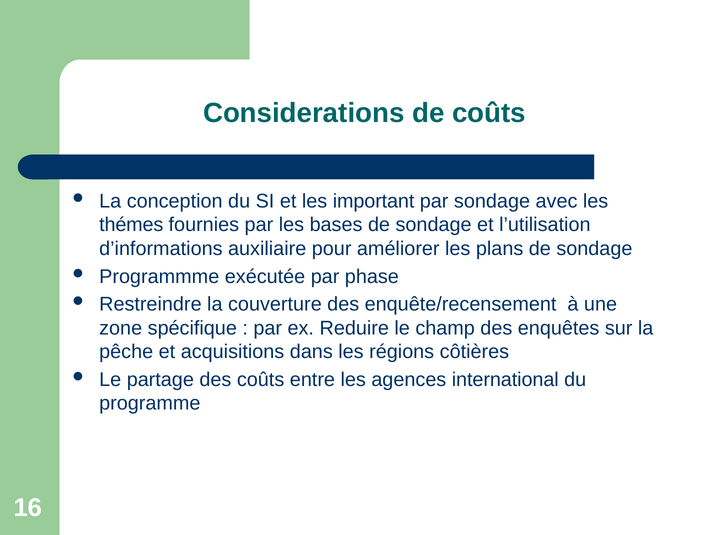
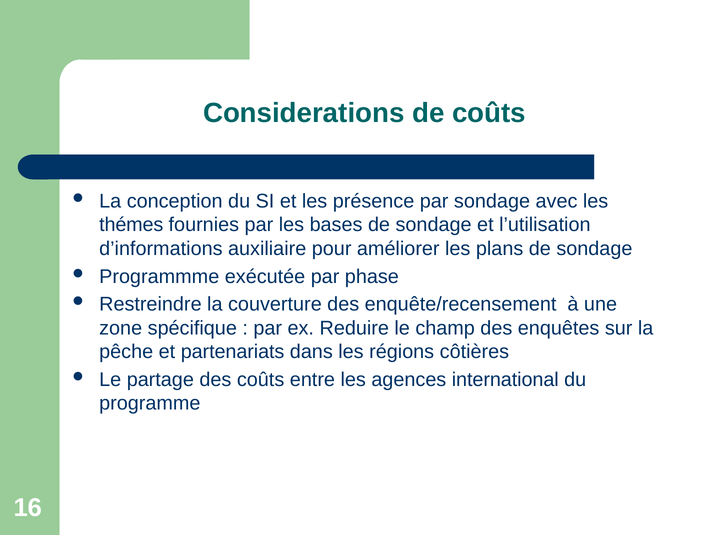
important: important -> présence (374, 201)
acquisitions: acquisitions -> partenariats (233, 352)
